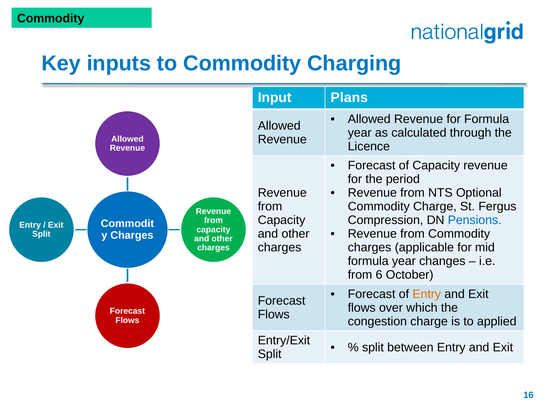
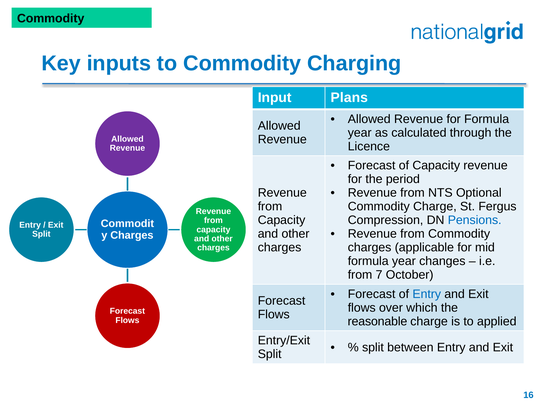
6: 6 -> 7 (379, 275)
Entry colour: orange -> blue (427, 294)
congestion: congestion -> reasonable (377, 321)
